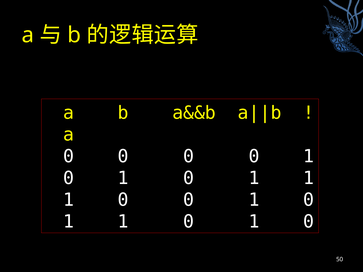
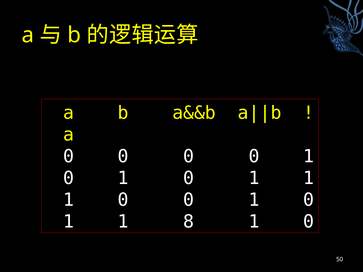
0: 0 -> 8 (189, 222)
